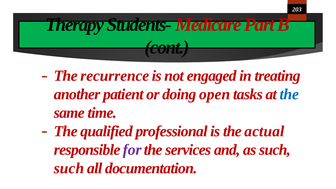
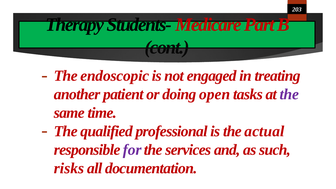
recurrence: recurrence -> endoscopic (115, 76)
the colour: blue -> purple (289, 94)
such: such -> risks (69, 168)
